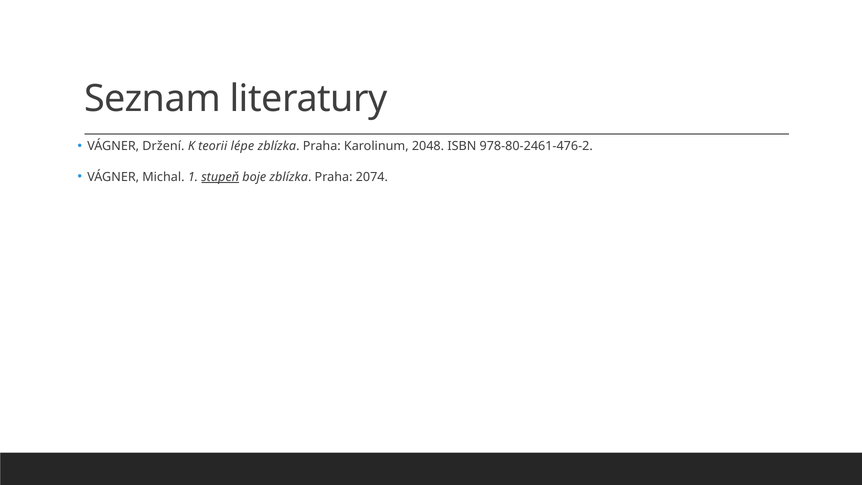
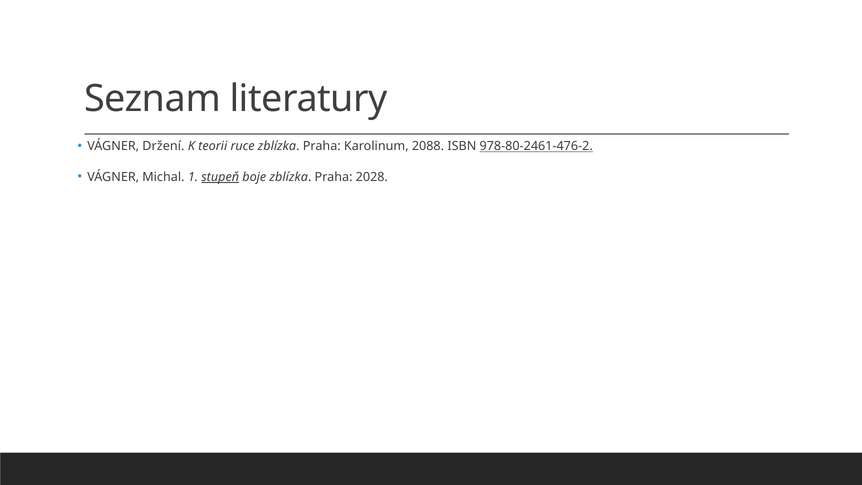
lépe: lépe -> ruce (243, 146)
2048: 2048 -> 2088 (428, 146)
978-80-2461-476-2 underline: none -> present (536, 146)
2074: 2074 -> 2028 (372, 177)
